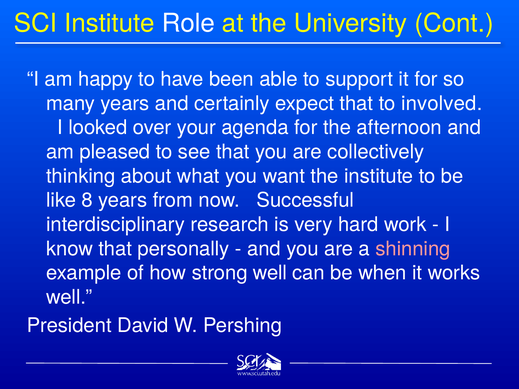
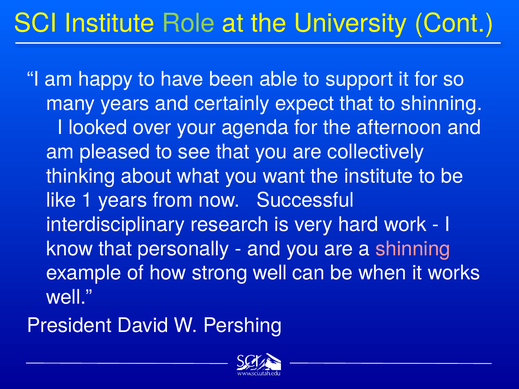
Role colour: white -> light green (188, 23)
to involved: involved -> shinning (442, 104)
8: 8 -> 1 (87, 200)
